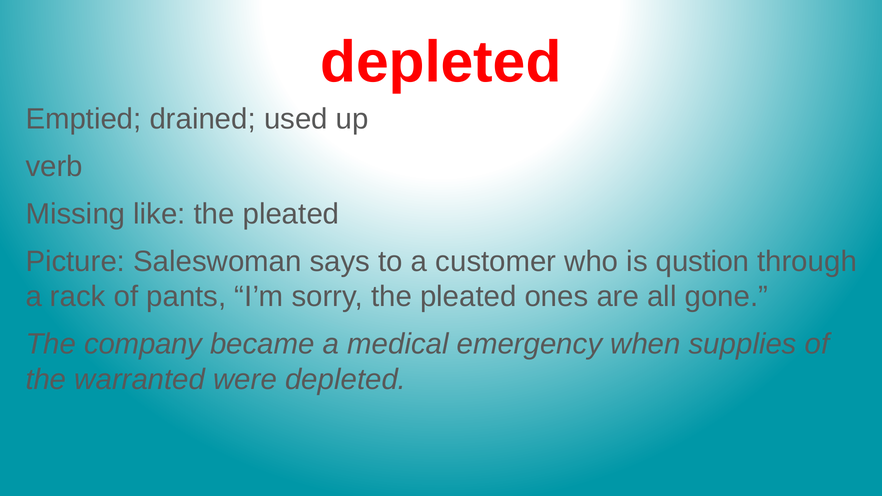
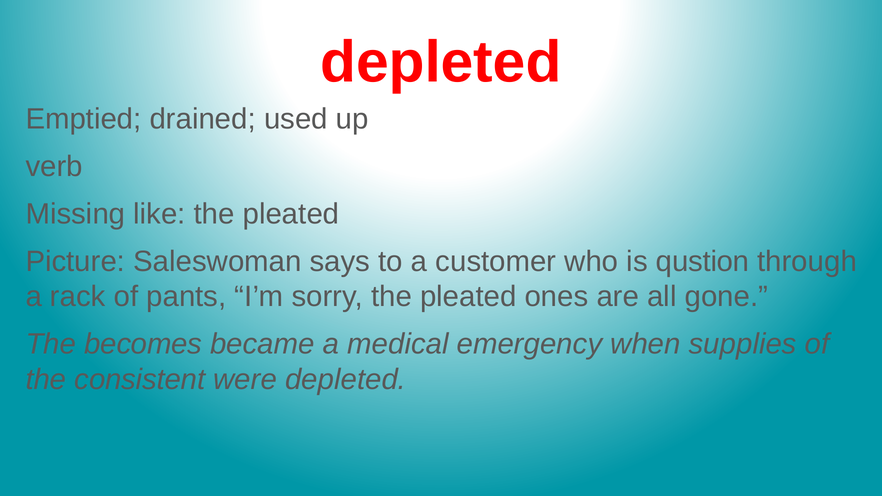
company: company -> becomes (143, 344)
warranted: warranted -> consistent (140, 380)
